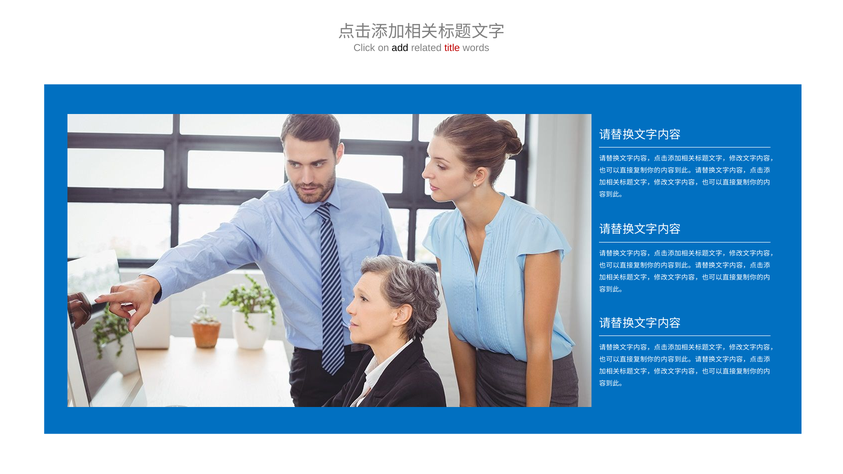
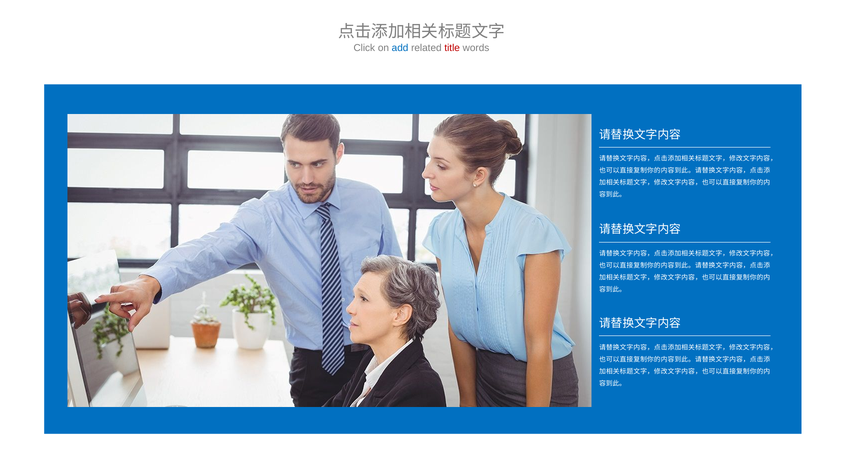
add colour: black -> blue (400, 48)
